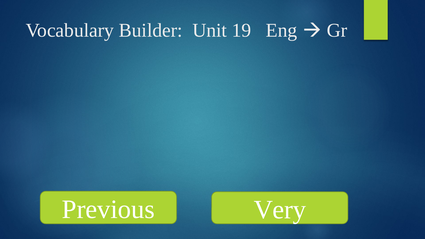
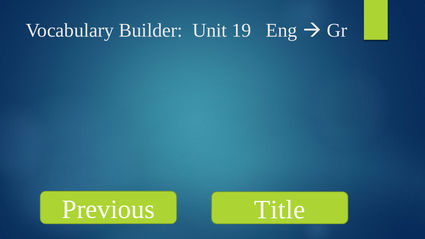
Very: Very -> Title (280, 210)
